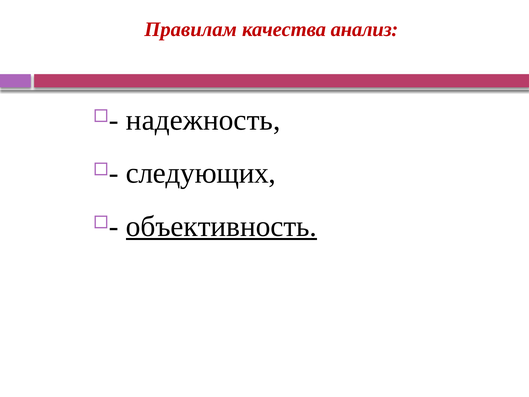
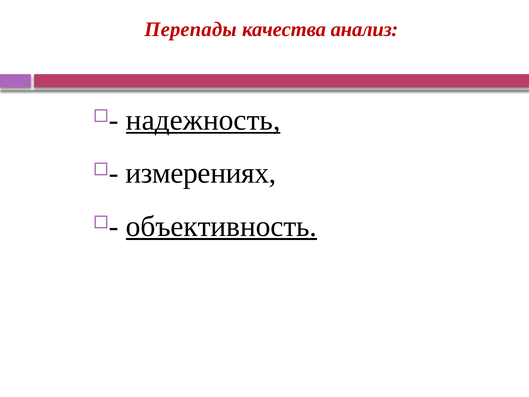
Правилам: Правилам -> Перепады (191, 29)
надежность underline: none -> present (203, 120)
следующих: следующих -> измерениях (201, 173)
